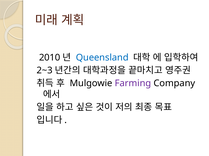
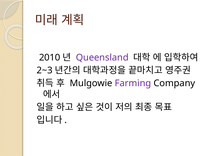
Queensland colour: blue -> purple (102, 58)
